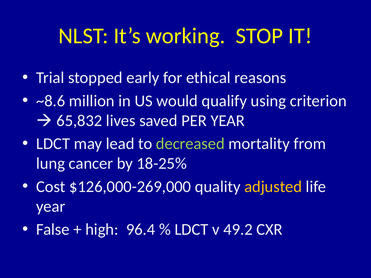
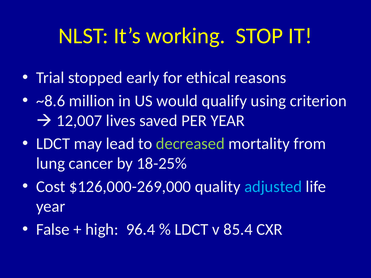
65,832: 65,832 -> 12,007 (79, 121)
adjusted colour: yellow -> light blue (273, 187)
49.2: 49.2 -> 85.4 (238, 230)
